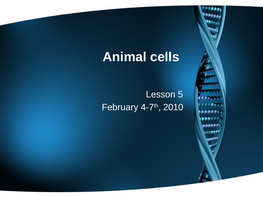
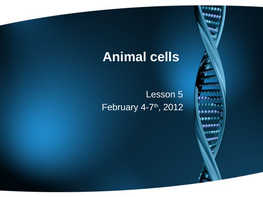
2010: 2010 -> 2012 (173, 107)
